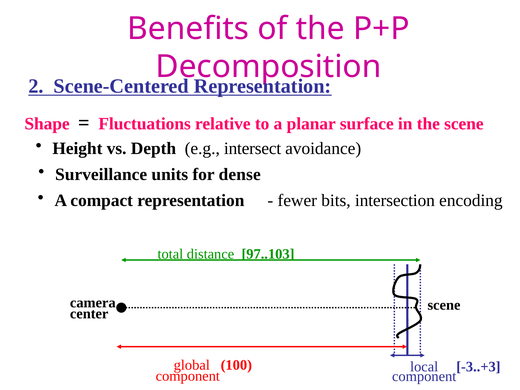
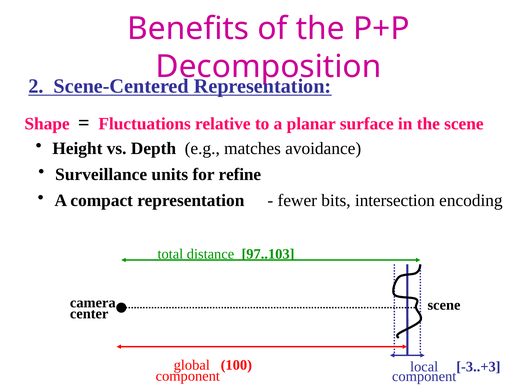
intersect: intersect -> matches (253, 149)
dense: dense -> refine (240, 175)
